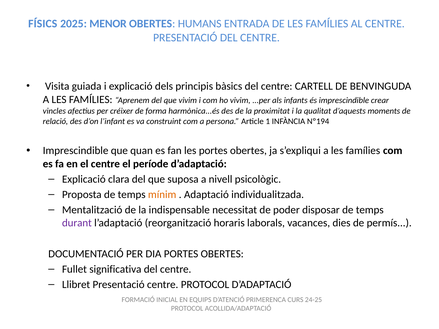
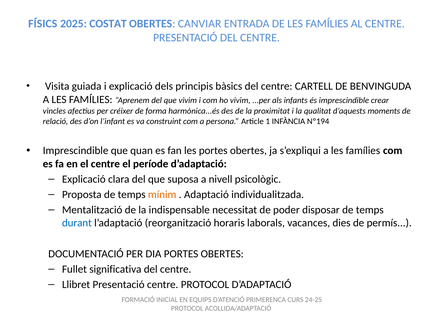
MENOR: MENOR -> COSTAT (108, 24)
HUMANS: HUMANS -> CANVIAR (200, 24)
durant colour: purple -> blue (77, 223)
